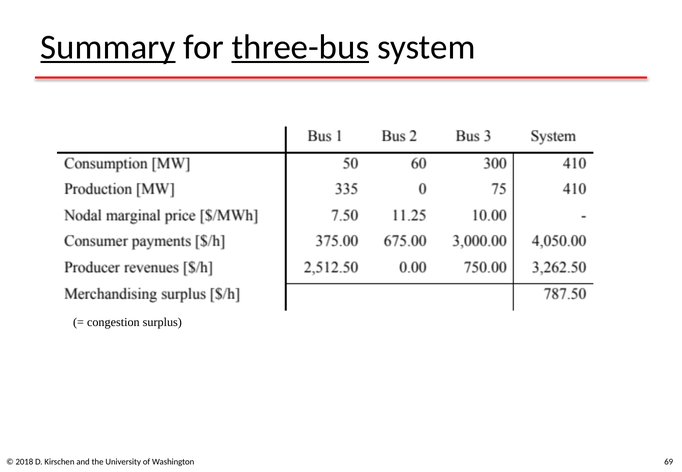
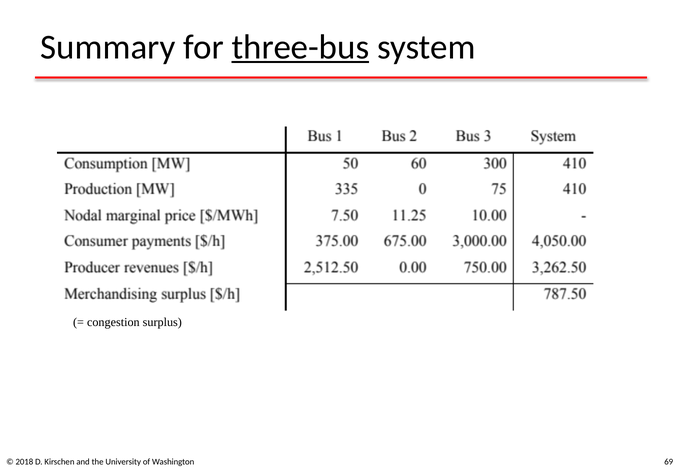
Summary underline: present -> none (108, 47)
